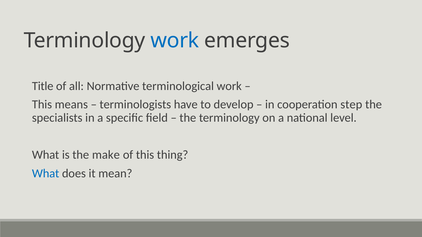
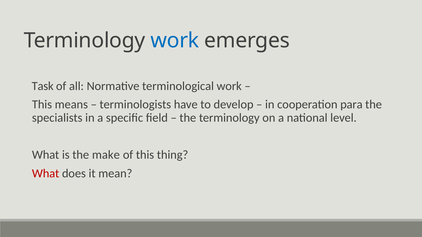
Title: Title -> Task (43, 86)
step: step -> para (351, 105)
What colour: blue -> red (46, 174)
